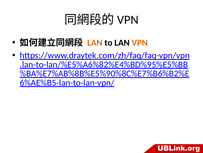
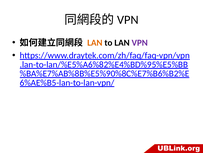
VPN colour: orange -> purple (140, 43)
